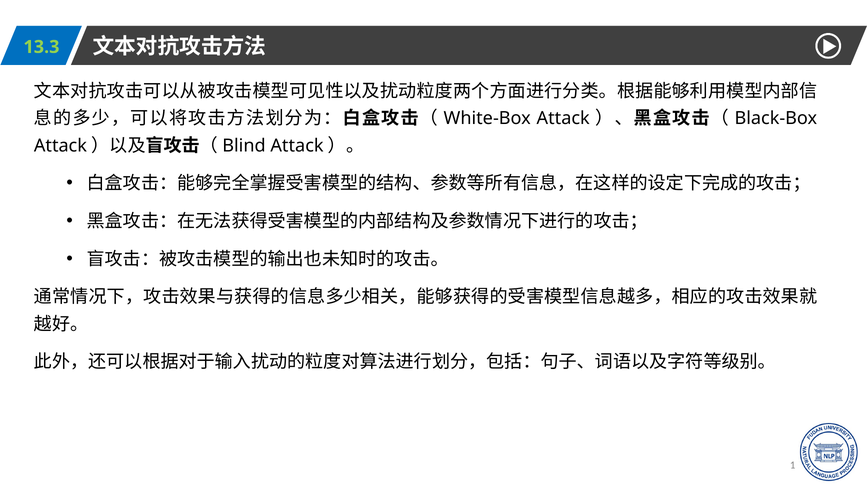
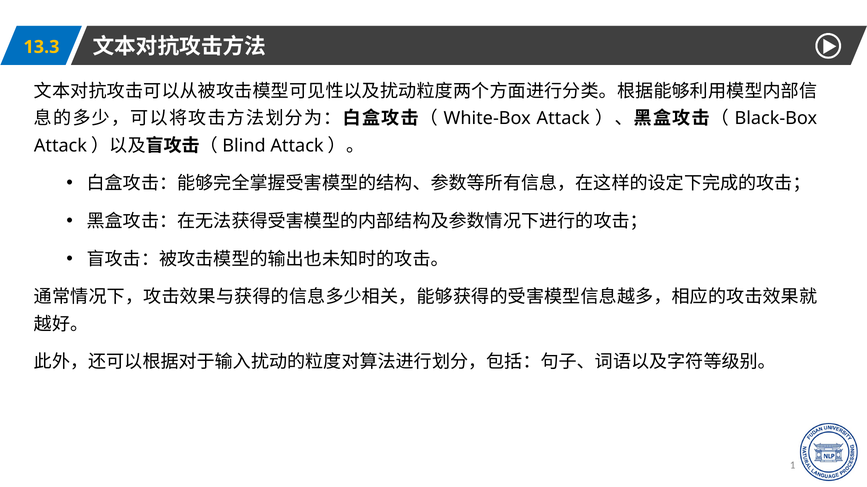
13.3 colour: light green -> yellow (41, 47)
